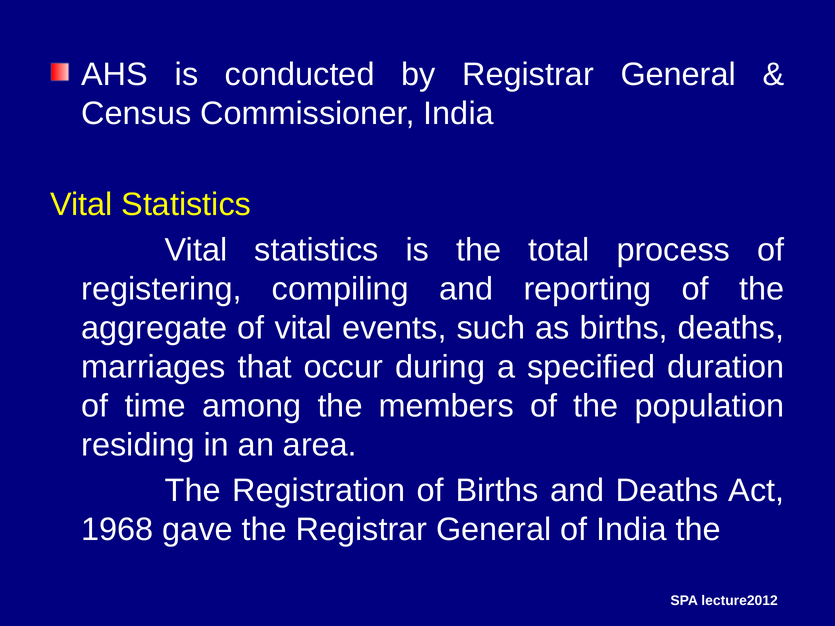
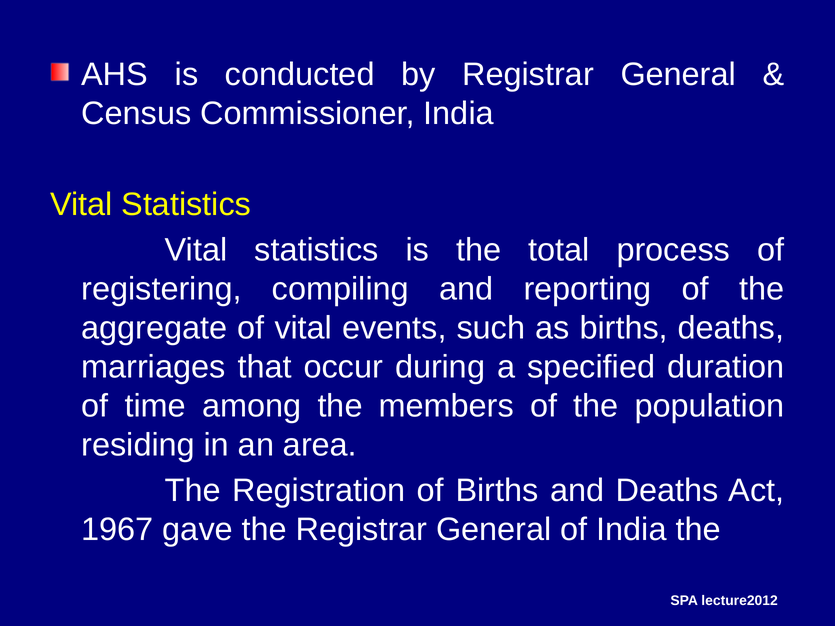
1968: 1968 -> 1967 (117, 530)
